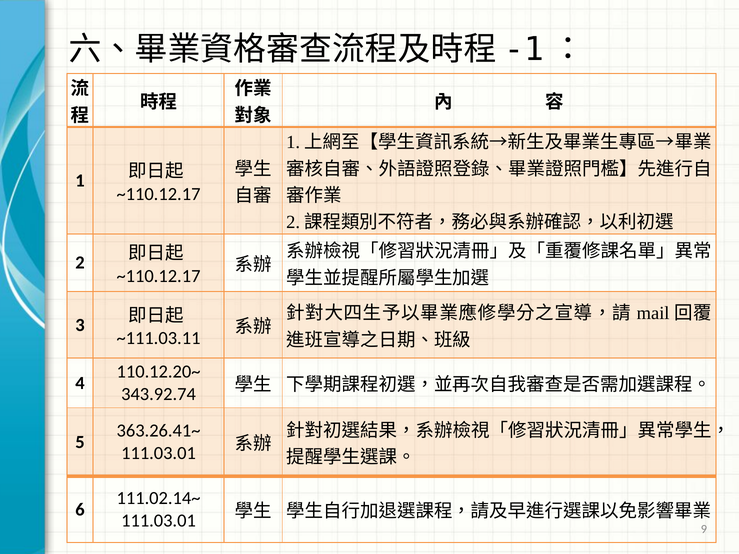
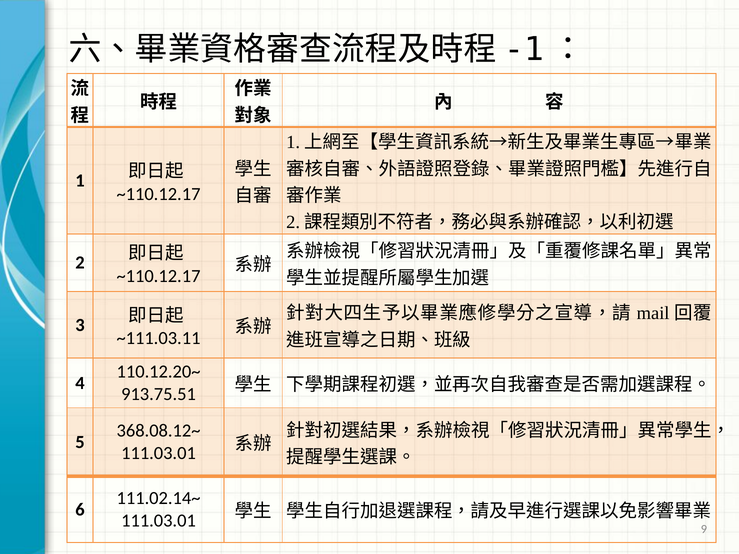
343.92.74: 343.92.74 -> 913.75.51 (159, 395)
363.26.41~: 363.26.41~ -> 368.08.12~ (159, 431)
